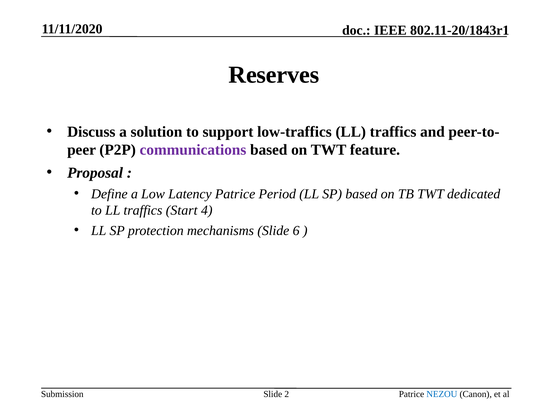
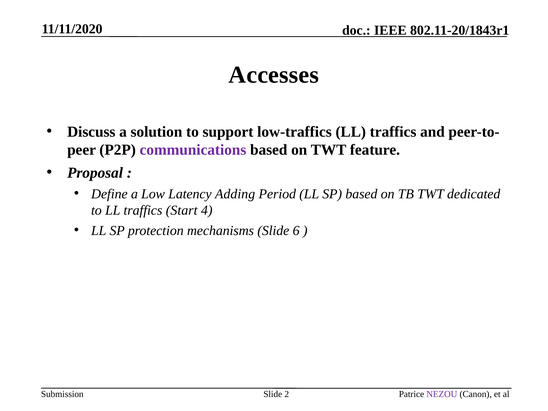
Reserves: Reserves -> Accesses (274, 75)
Latency Patrice: Patrice -> Adding (235, 194)
NEZOU colour: blue -> purple (442, 394)
